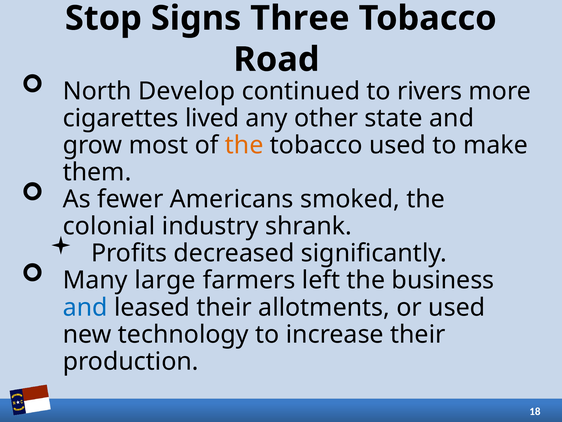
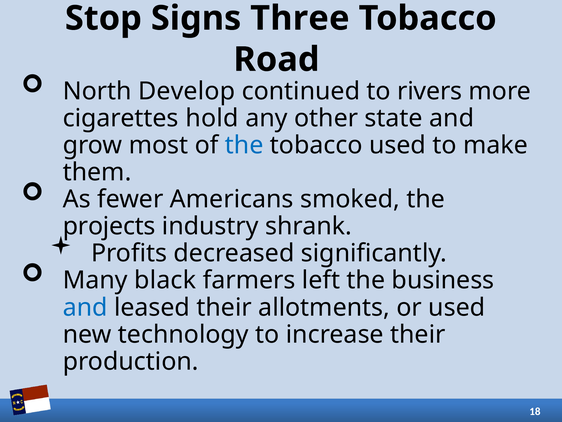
lived: lived -> hold (212, 118)
the colour: orange -> blue (244, 145)
colonial: colonial -> projects (109, 226)
large: large -> black (165, 280)
